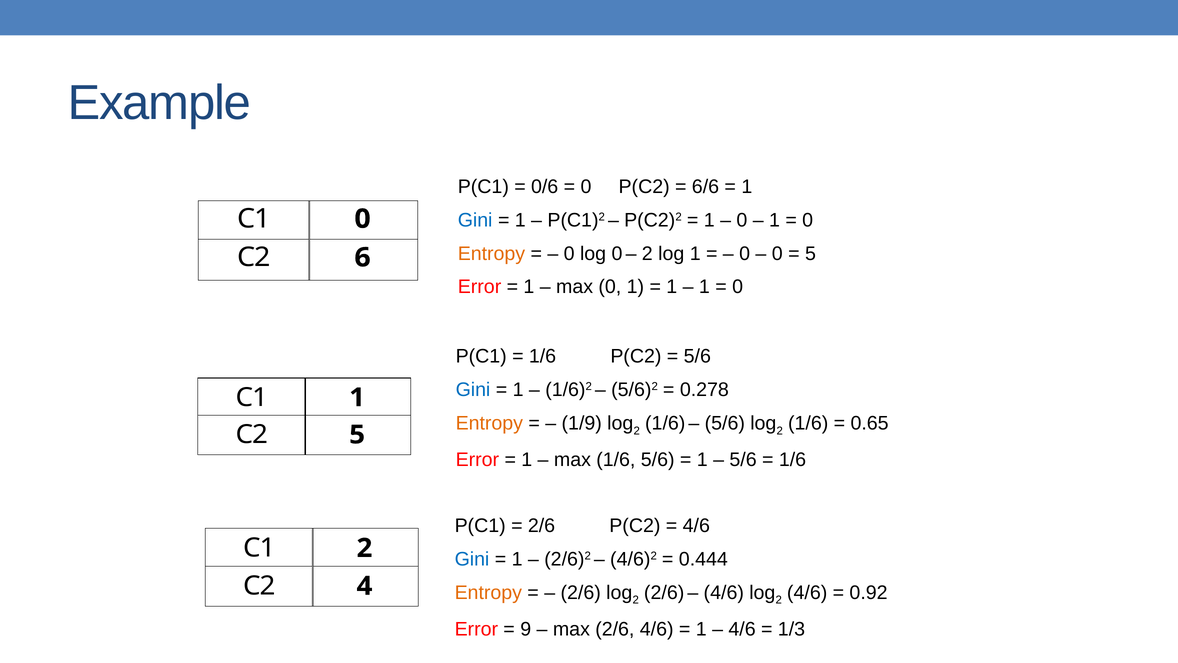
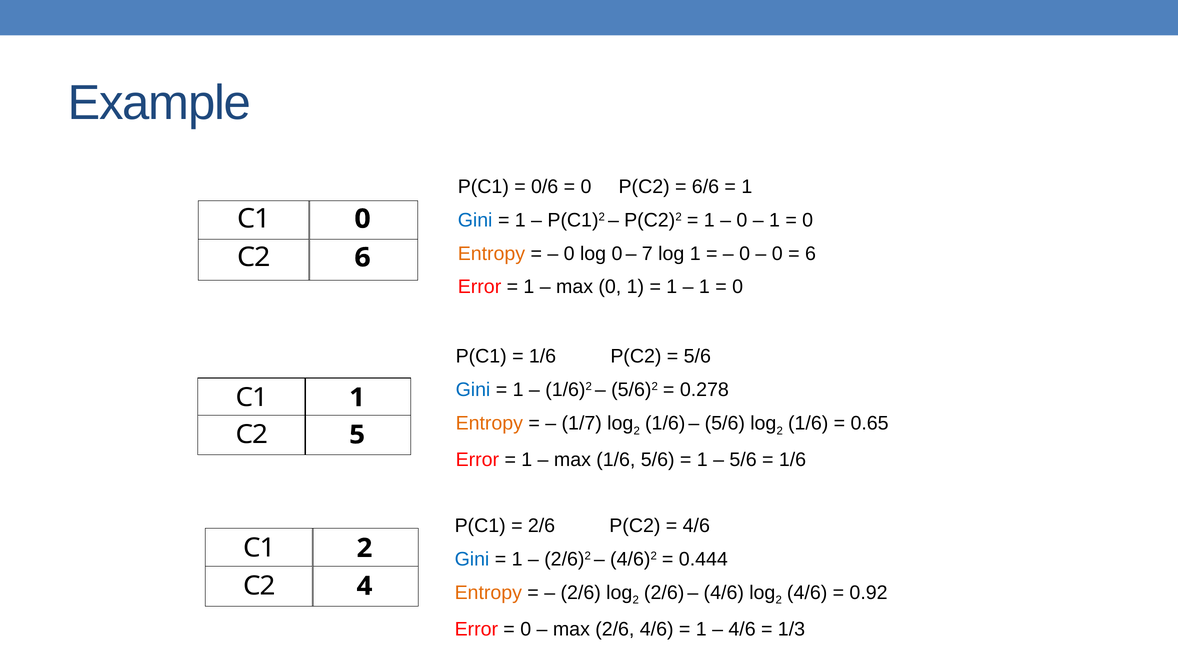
2: 2 -> 7 (647, 253)
5: 5 -> 6 (810, 253)
1/9: 1/9 -> 1/7 (582, 423)
9: 9 -> 0 (526, 629)
